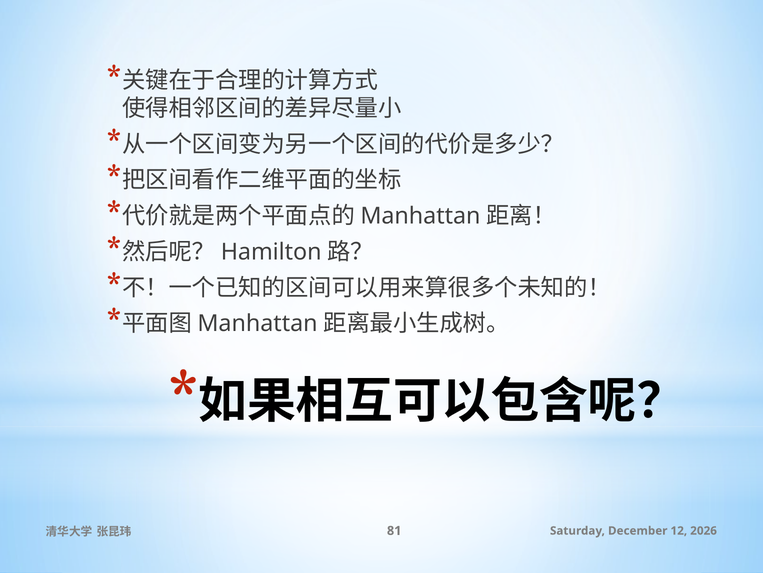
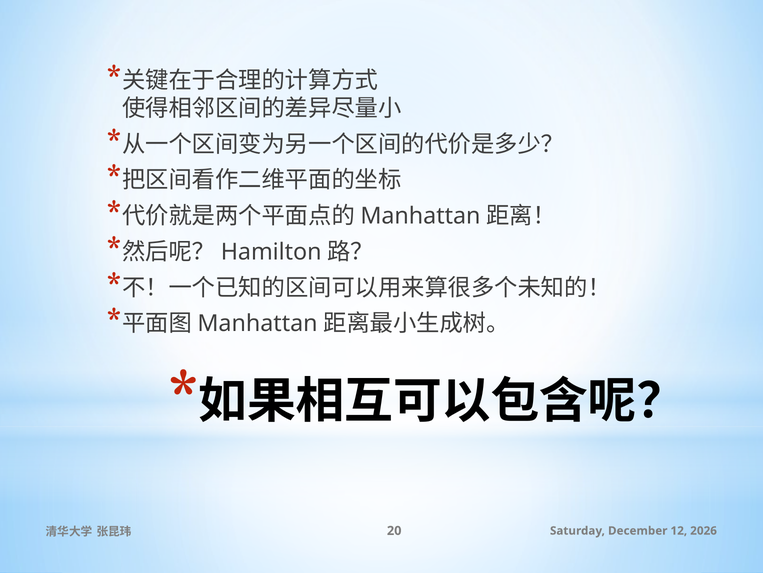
81: 81 -> 20 (394, 530)
